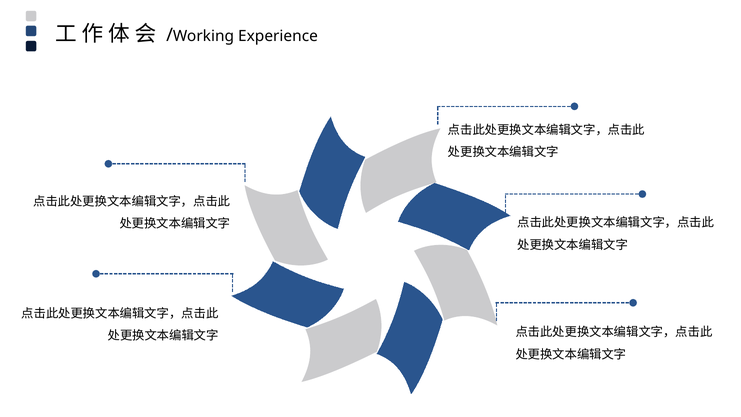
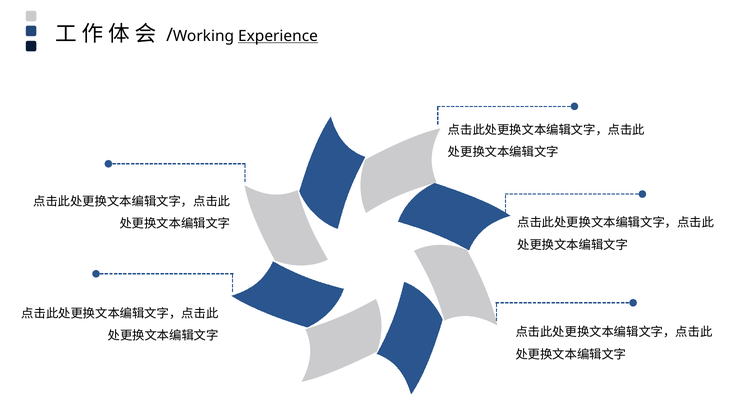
Experience underline: none -> present (278, 36)
